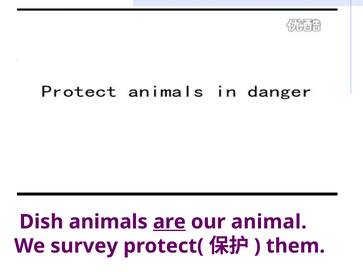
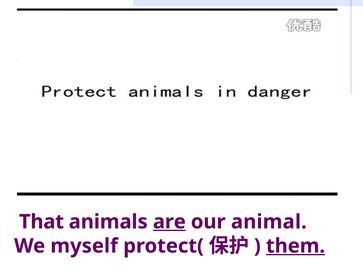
Dish: Dish -> That (41, 222)
survey: survey -> myself (84, 246)
them underline: none -> present (295, 246)
